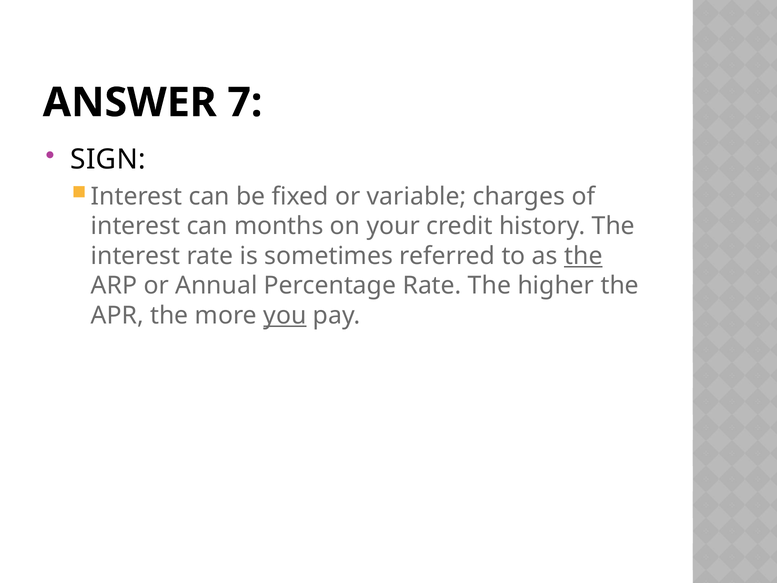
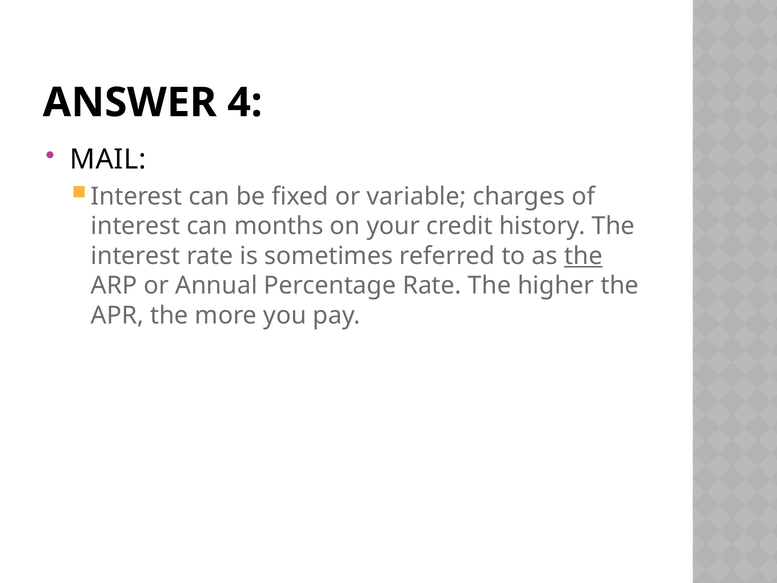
7: 7 -> 4 (245, 103)
SIGN: SIGN -> MAIL (108, 159)
you underline: present -> none (285, 315)
